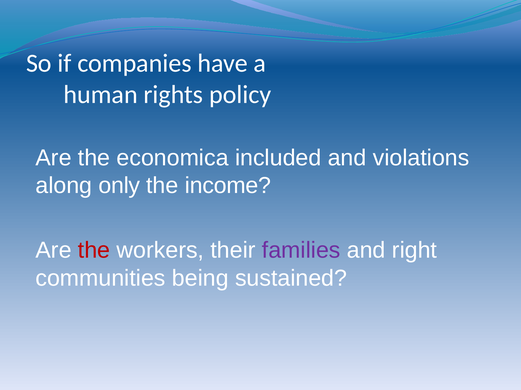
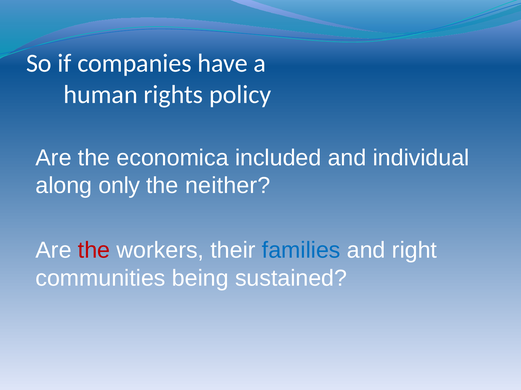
violations: violations -> individual (421, 158)
income: income -> neither (228, 186)
families colour: purple -> blue (301, 251)
